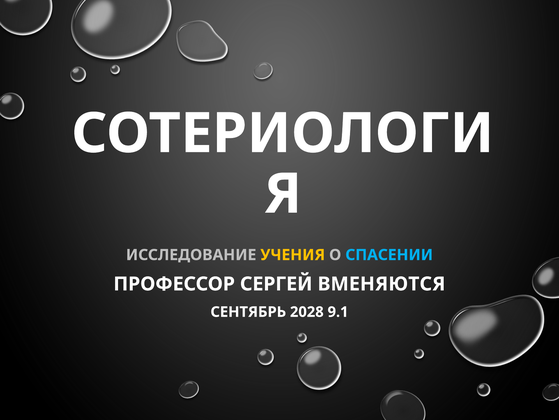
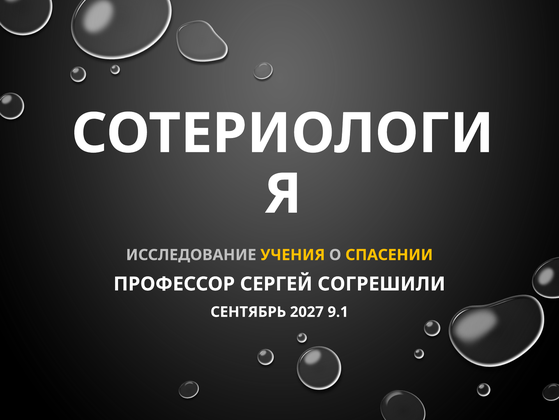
СПАСЕНИИ colour: light blue -> yellow (389, 254)
ВМЕНЯЮТСЯ: ВМЕНЯЮТСЯ -> СОГРЕШИЛИ (381, 284)
2028: 2028 -> 2027 (307, 311)
